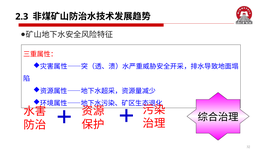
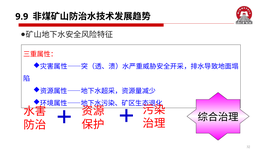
2.3: 2.3 -> 9.9 (22, 17)
